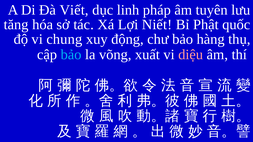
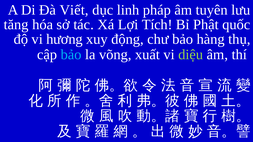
Niết: Niết -> Tích (157, 25)
chung: chung -> hương (64, 39)
diệu colour: pink -> light green (191, 55)
